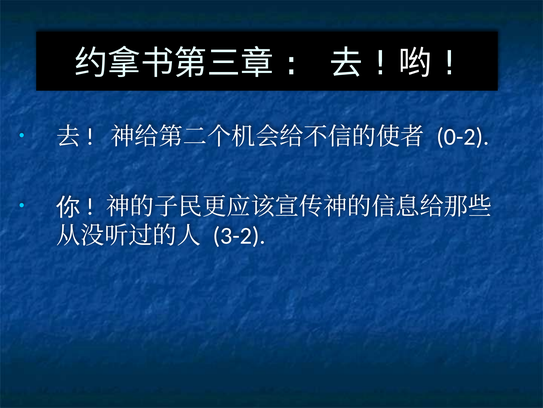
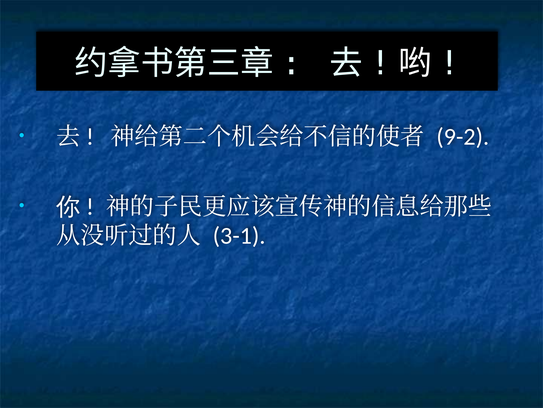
0-2: 0-2 -> 9-2 (463, 136)
3-2: 3-2 -> 3-1 (239, 235)
